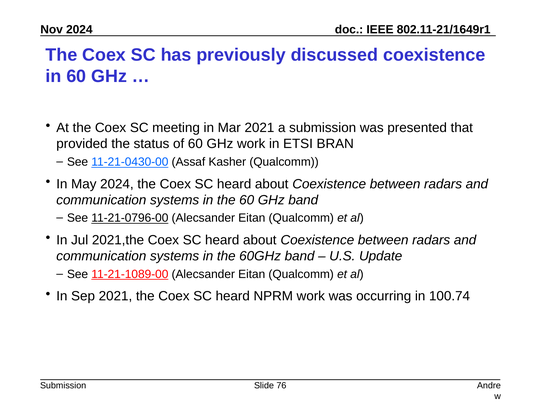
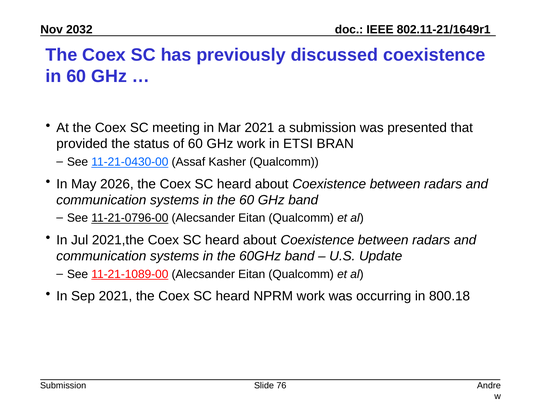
2024: 2024 -> 2032 (79, 29)
May 2024: 2024 -> 2026 (117, 184)
100.74: 100.74 -> 800.18 (450, 296)
